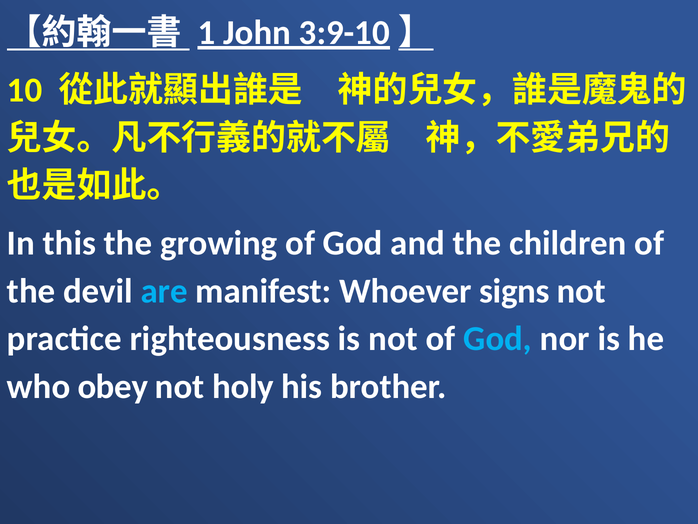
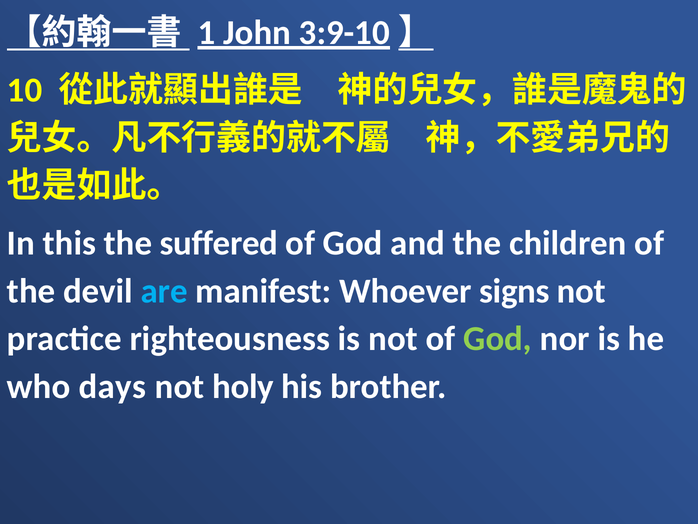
growing: growing -> suffered (219, 243)
God colour: light blue -> light green (498, 339)
obey: obey -> days (112, 386)
